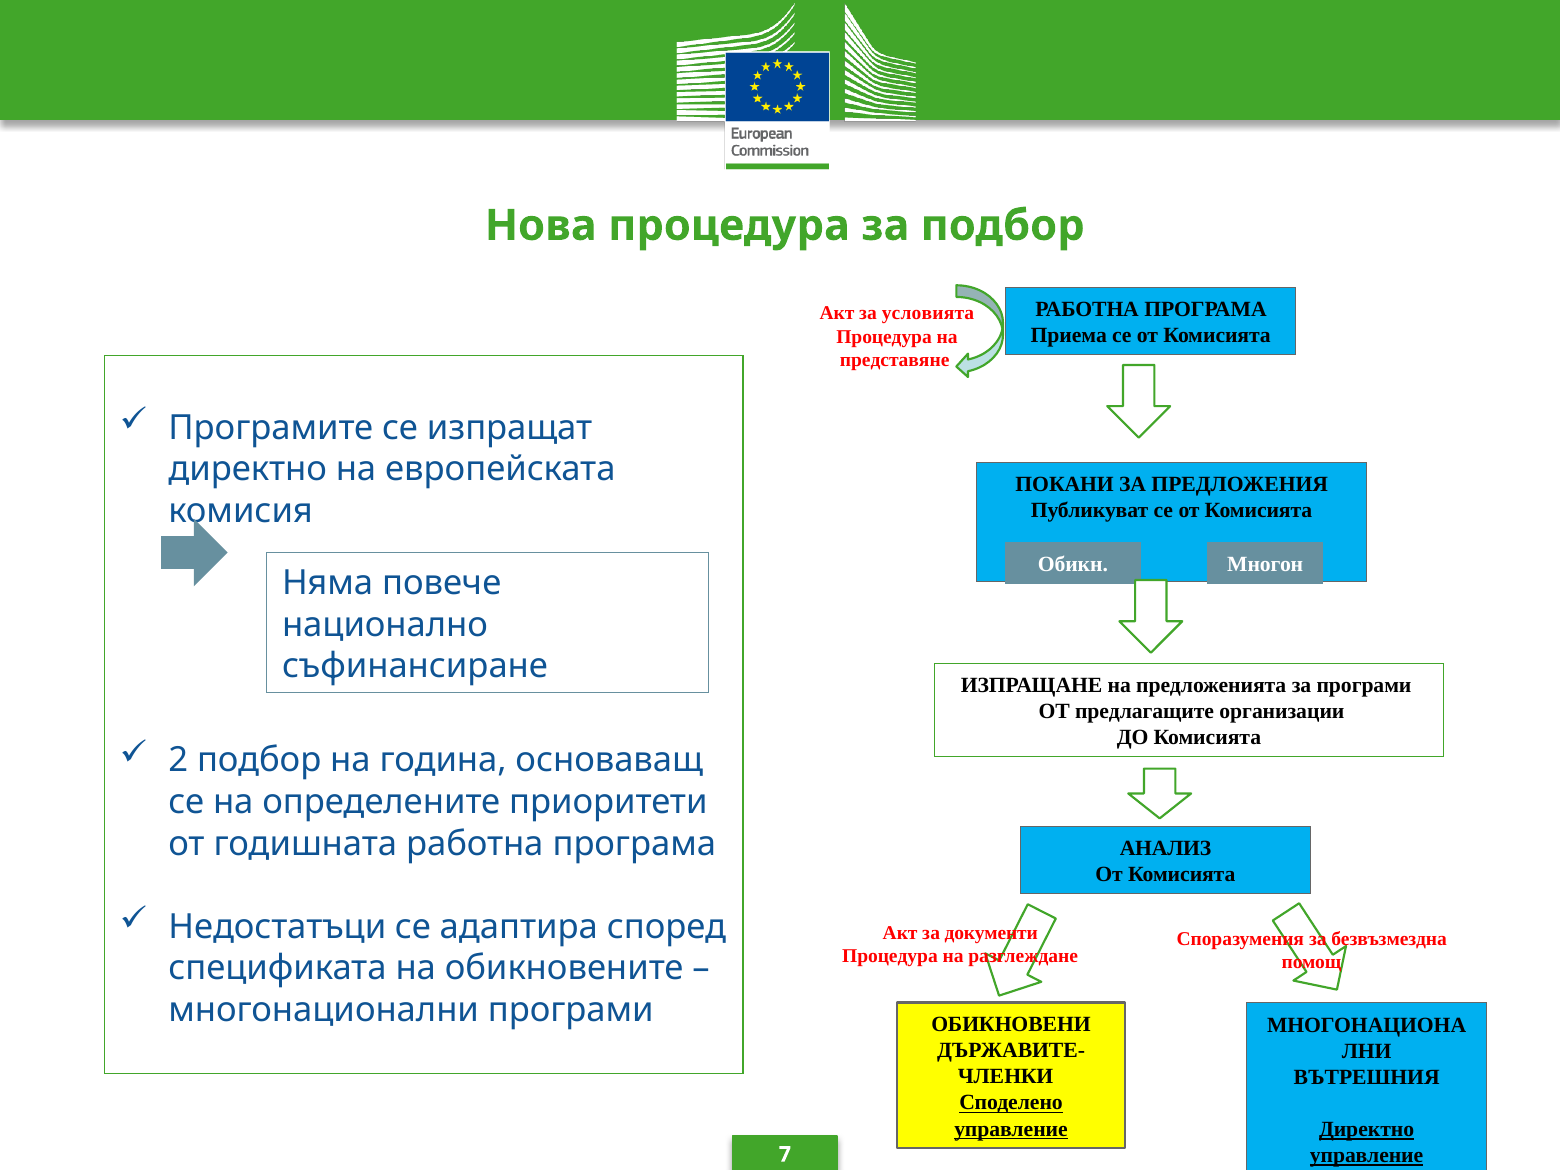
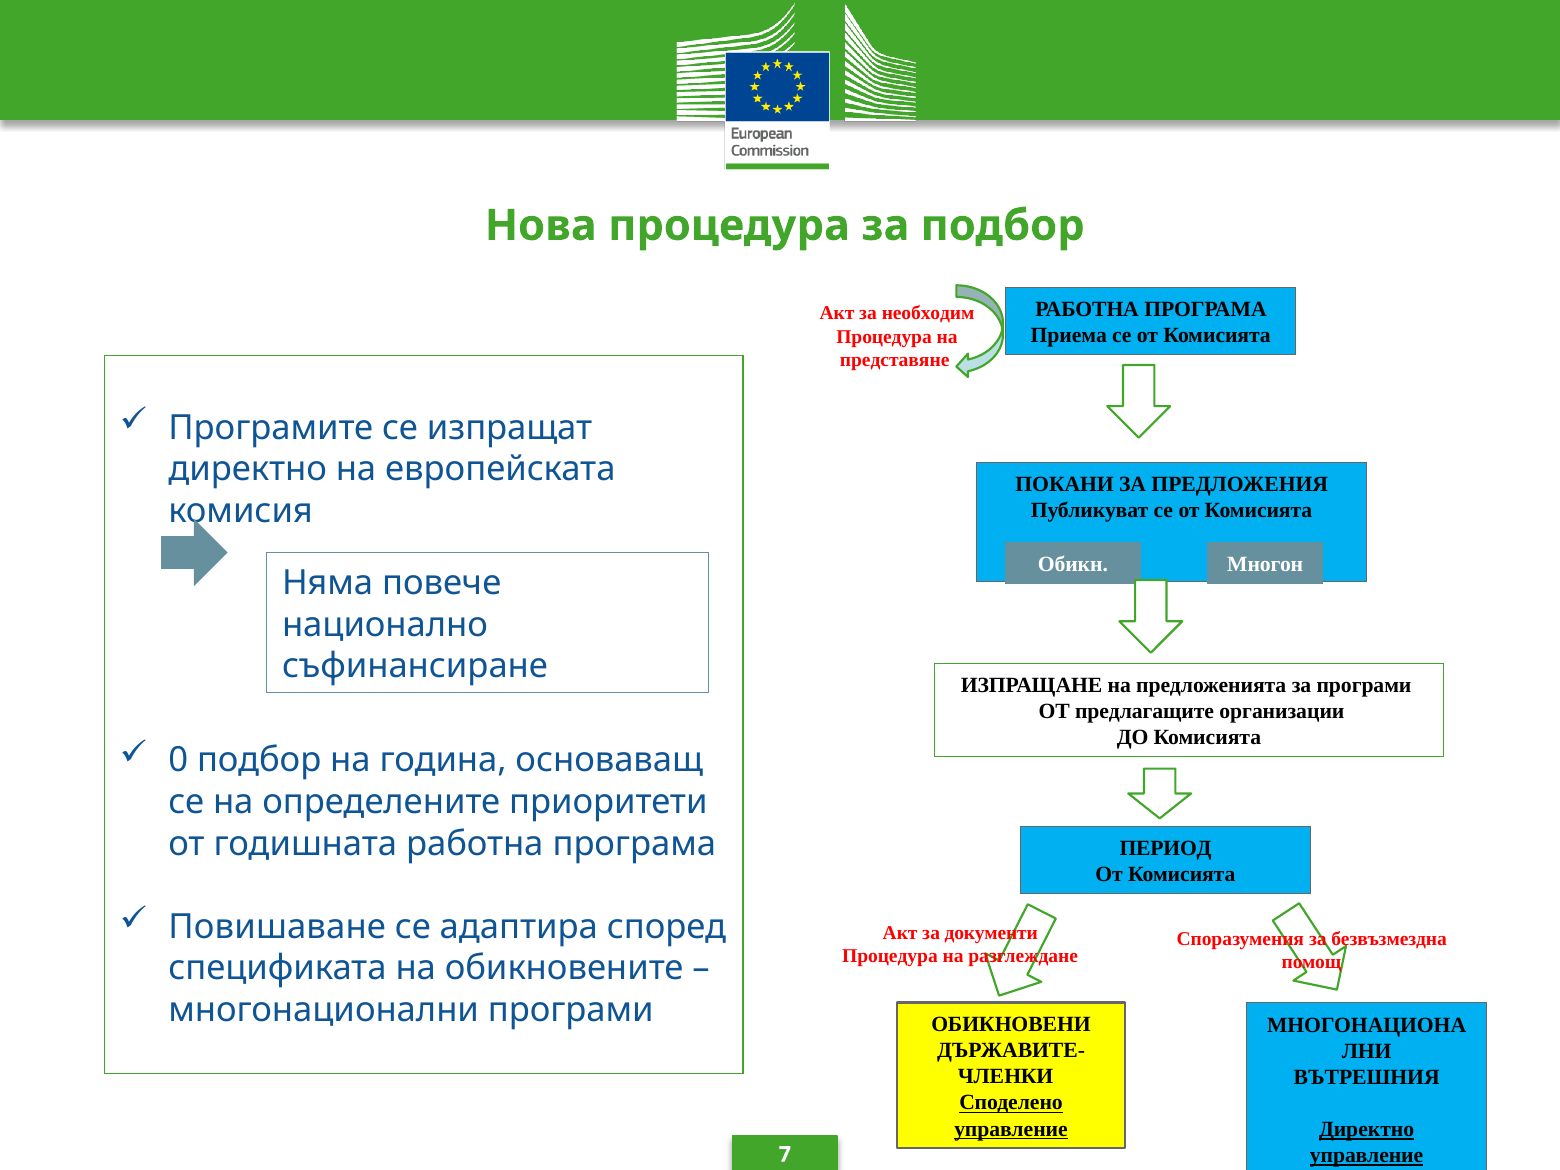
условията: условията -> необходим (928, 313)
2: 2 -> 0 (178, 760)
АНАЛИЗ: АНАЛИЗ -> ПЕРИОД (1166, 849)
Недостатъци: Недостатъци -> Повишаване (277, 927)
